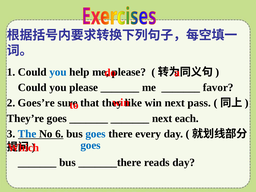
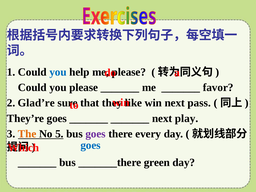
Goes’re: Goes’re -> Glad’re (36, 103)
each: each -> play (187, 118)
The colour: blue -> orange (27, 134)
6: 6 -> 5 (59, 134)
goes colour: blue -> purple (96, 134)
reads: reads -> green (157, 162)
